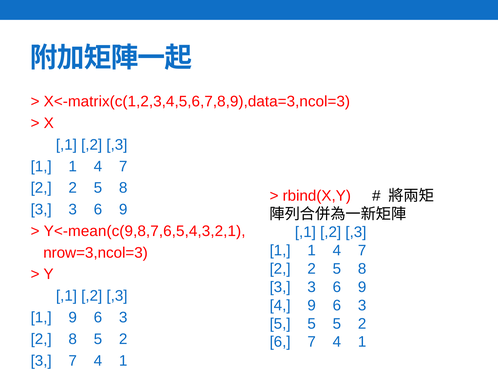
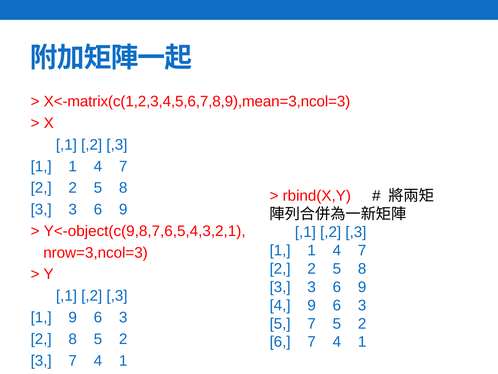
X<-matrix(c(1,2,3,4,5,6,7,8,9),data=3,ncol=3: X<-matrix(c(1,2,3,4,5,6,7,8,9),data=3,ncol=3 -> X<-matrix(c(1,2,3,4,5,6,7,8,9),mean=3,ncol=3 (197, 101)
Y<-mean(c(9,8,7,6,5,4,3,2,1: Y<-mean(c(9,8,7,6,5,4,3,2,1 -> Y<-object(c(9,8,7,6,5,4,3,2,1 (145, 231)
5: 5 -> 7 (312, 323)
